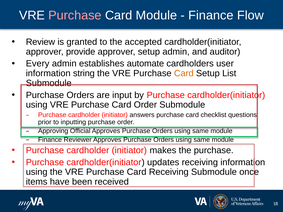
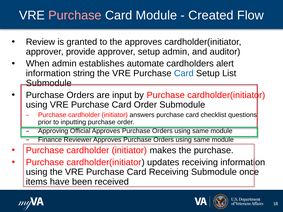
Finance: Finance -> Created (211, 15)
the accepted: accepted -> approves (143, 42)
Every: Every -> When (38, 64)
user: user -> alert (225, 64)
Card colour: orange -> blue (184, 73)
